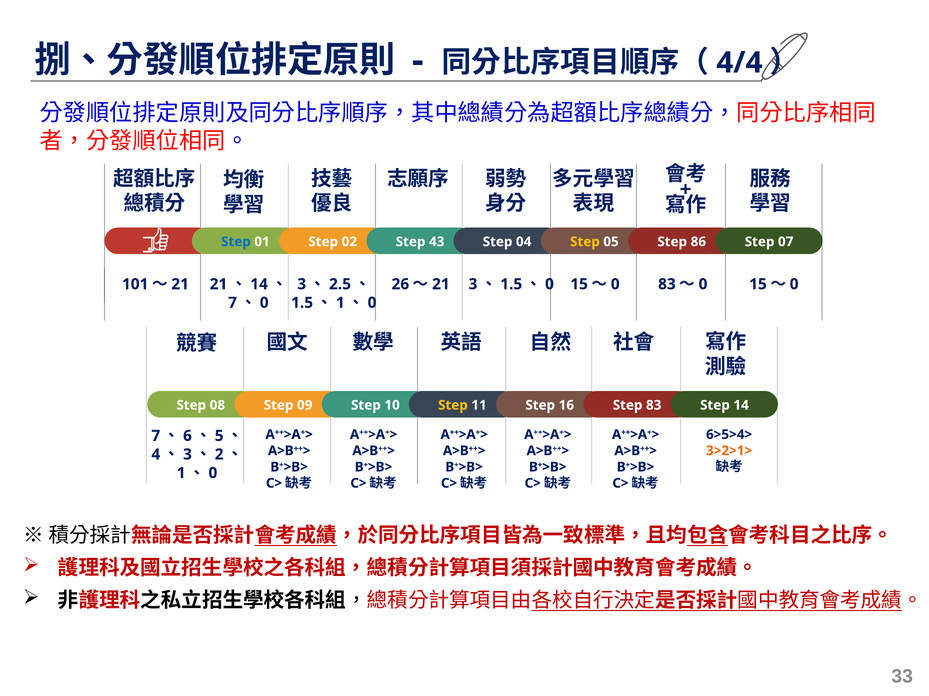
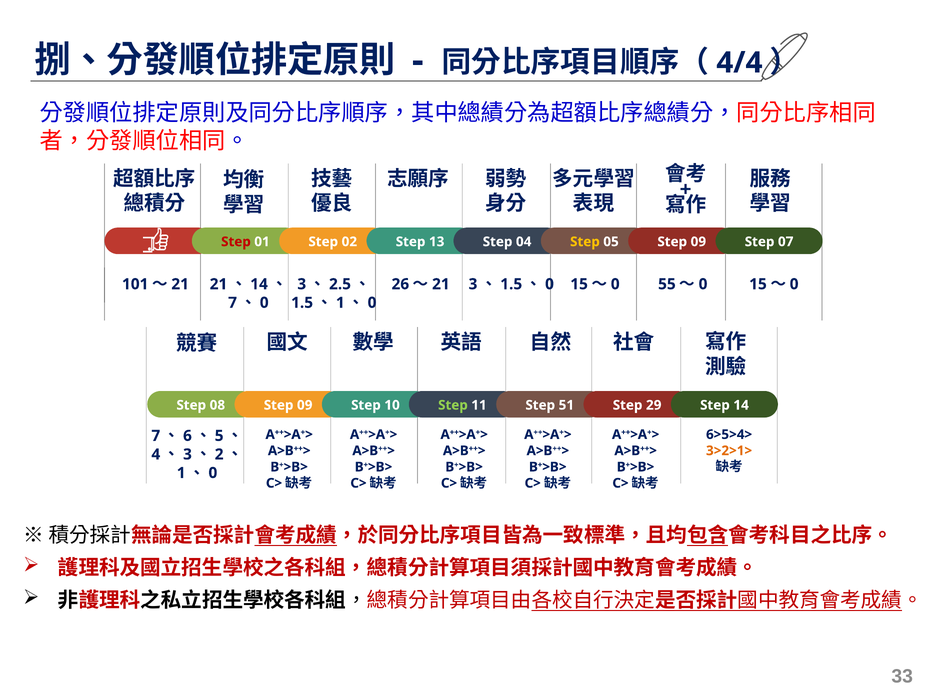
Step colour: blue -> red (236, 242)
43: 43 -> 13 (437, 242)
05 Step 86: 86 -> 09 (698, 242)
83: 83 -> 55 (667, 284)
Step colour: yellow -> light green (453, 406)
16: 16 -> 51 (566, 406)
Step 83: 83 -> 29 (654, 406)
